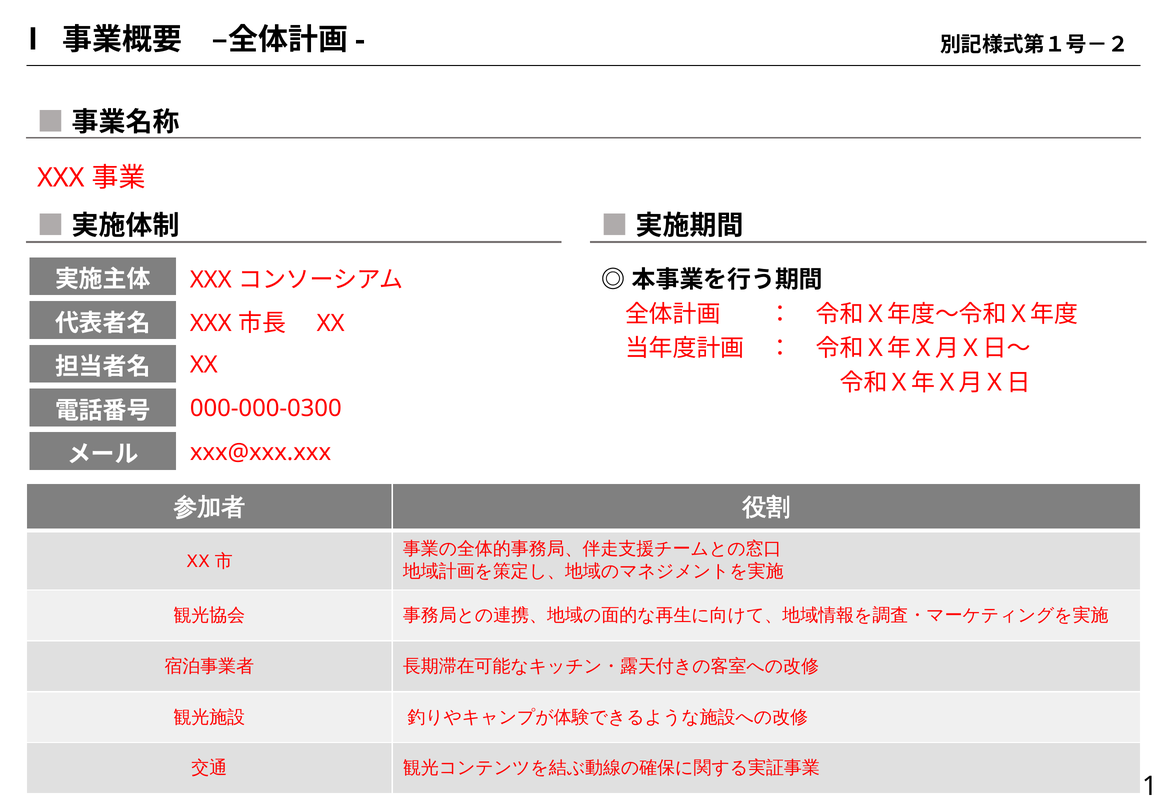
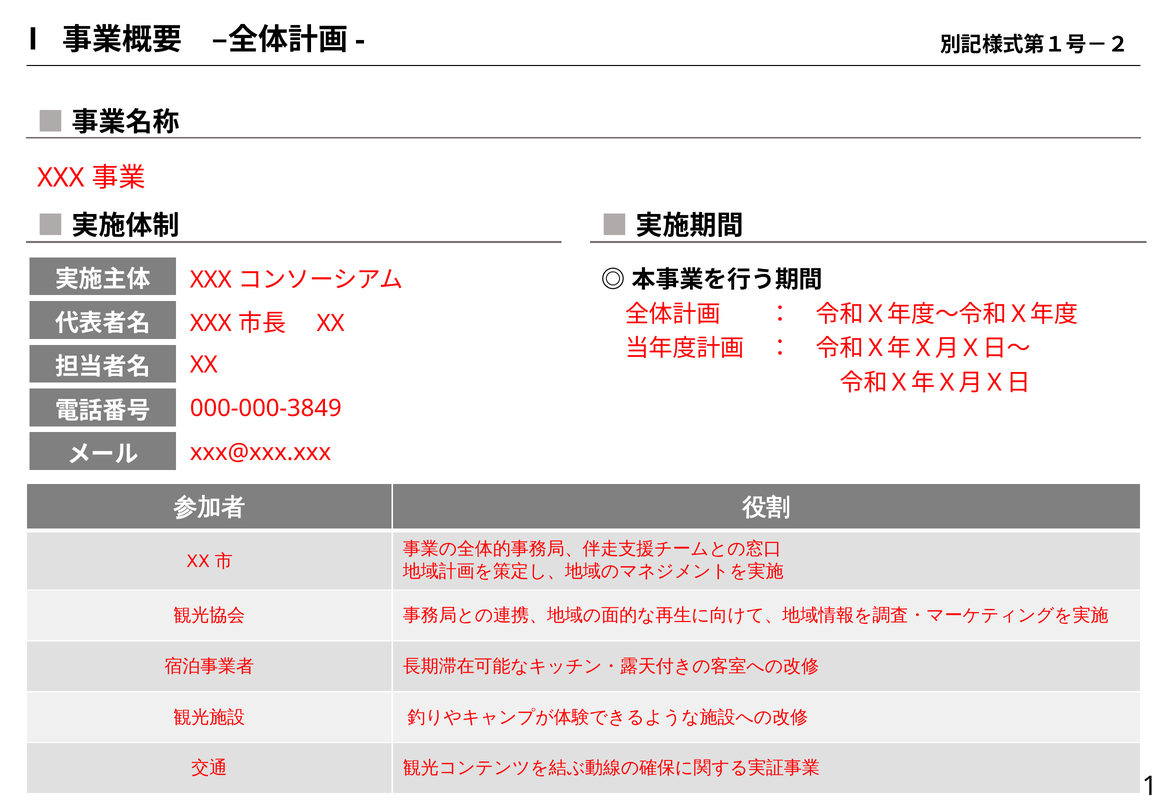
000-000-0300: 000-000-0300 -> 000-000-3849 (266, 408)
